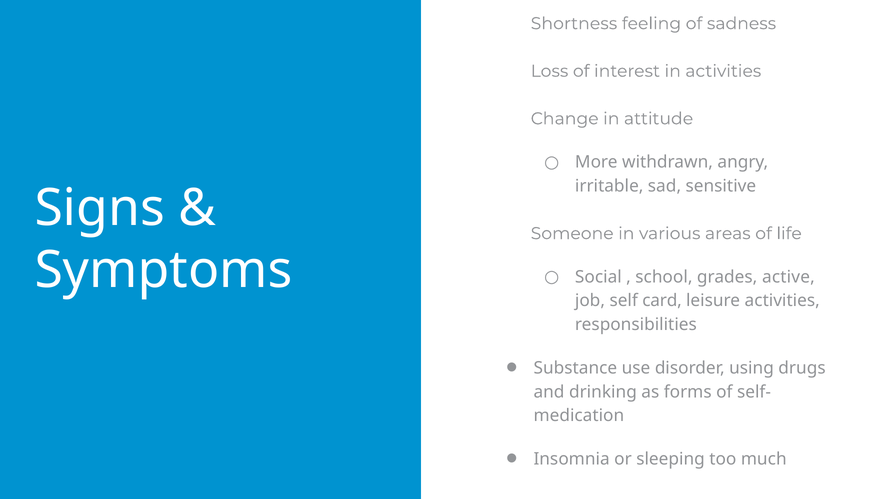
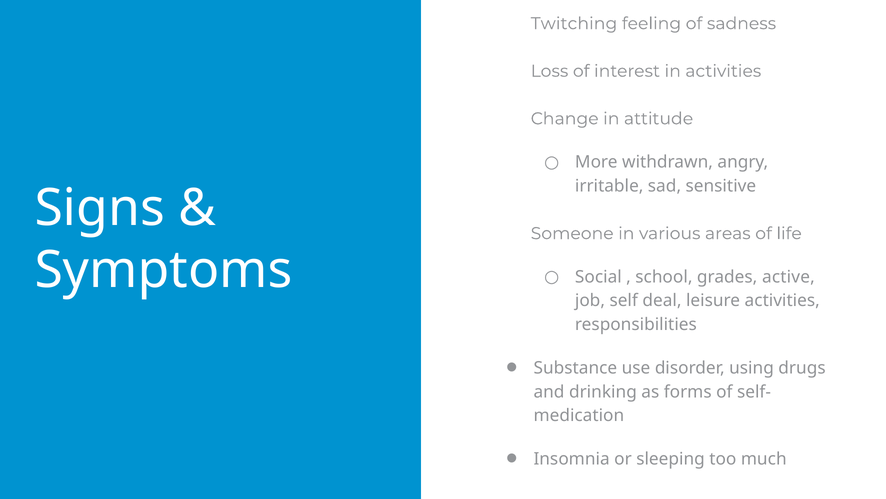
Shortness: Shortness -> Twitching (574, 24)
card: card -> deal (662, 300)
